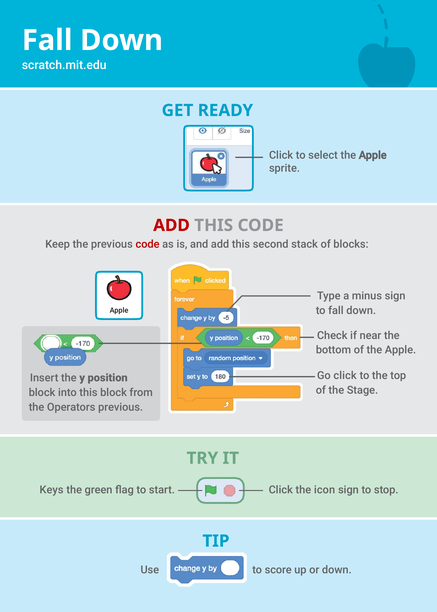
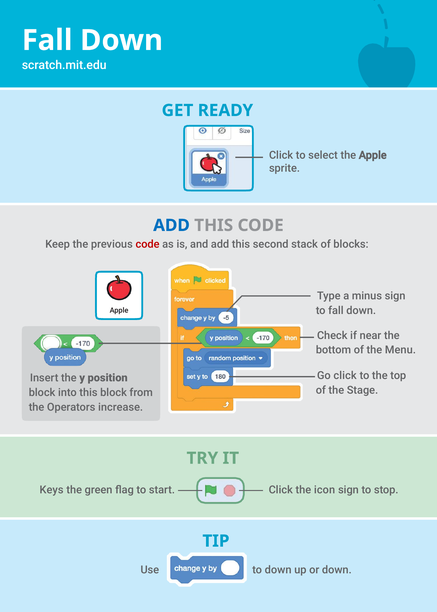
ADD colour: red -> blue (172, 225)
of the Apple: Apple -> Menu (400, 350)
Operators previous: previous -> increase (121, 407)
to score: score -> down (278, 570)
